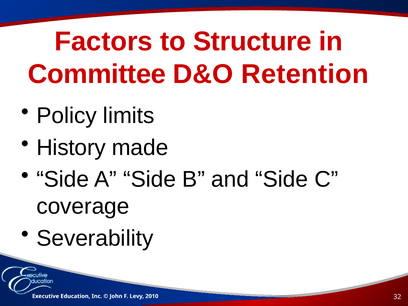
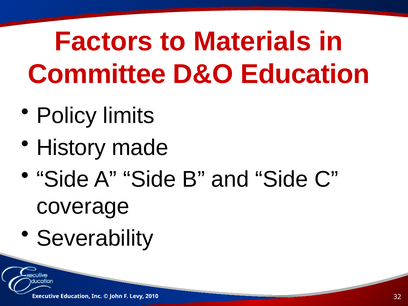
Structure: Structure -> Materials (252, 42)
D&O Retention: Retention -> Education (305, 74)
